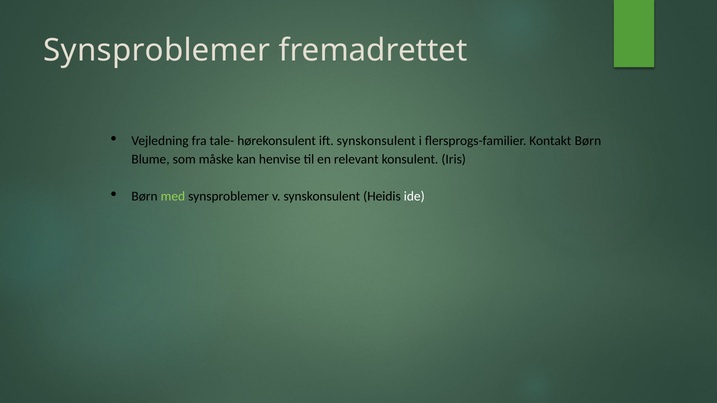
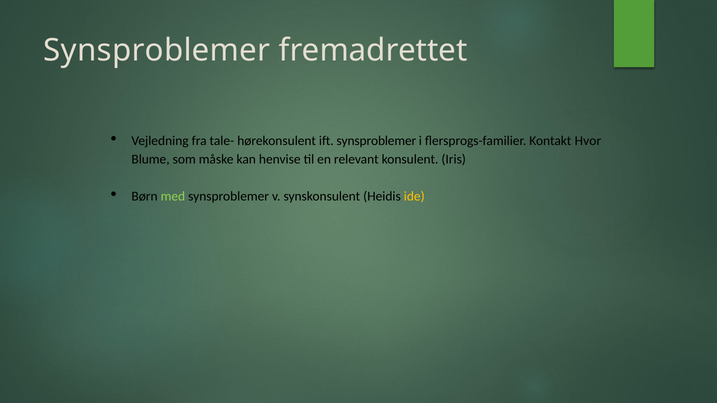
ift synskonsulent: synskonsulent -> synsproblemer (376, 141)
Kontakt Børn: Børn -> Hvor (588, 141)
ide colour: white -> yellow (414, 197)
